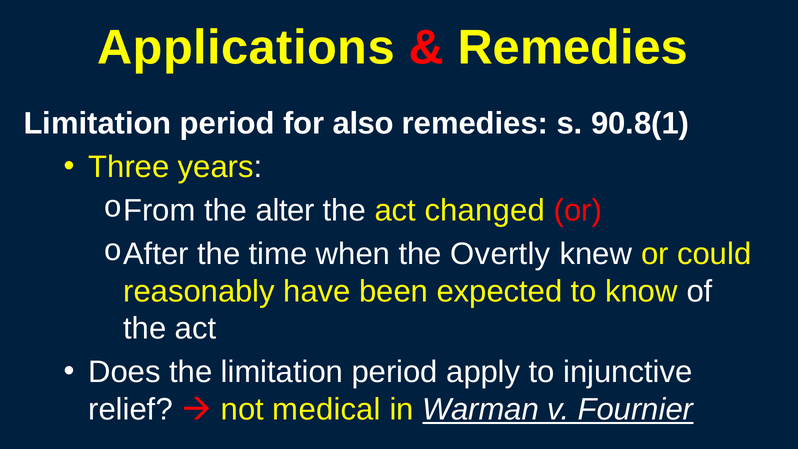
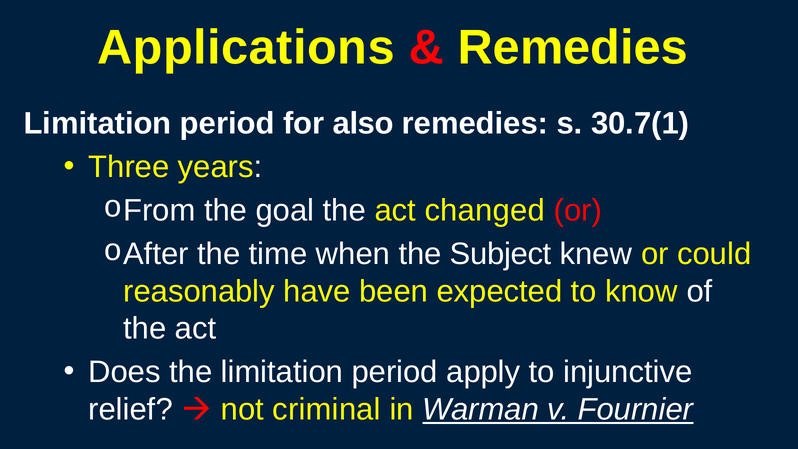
90.8(1: 90.8(1 -> 30.7(1 (640, 124)
alter: alter -> goal (285, 211)
Overtly: Overtly -> Subject (501, 254)
medical: medical -> criminal (327, 409)
